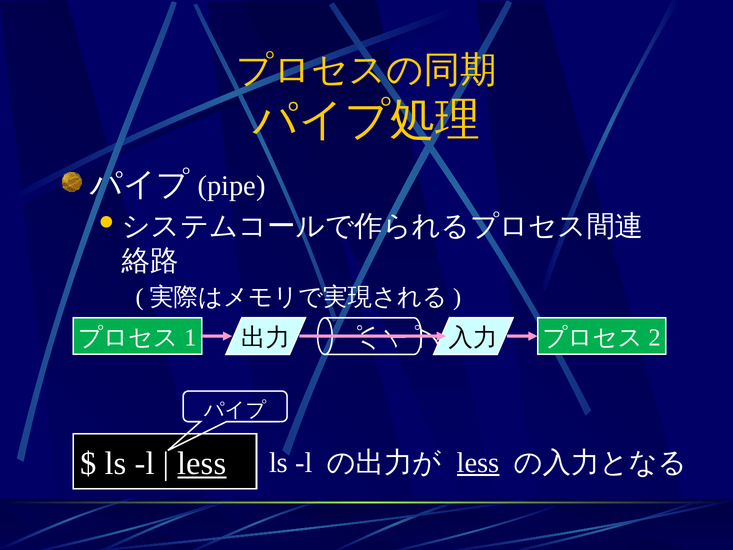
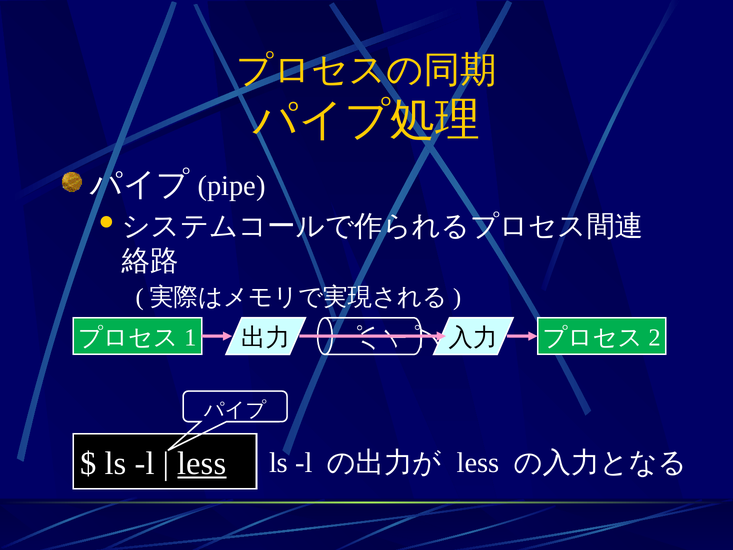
less underline: present -> none (478, 462)
